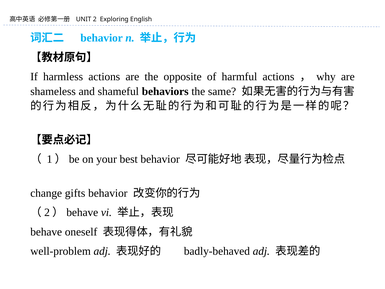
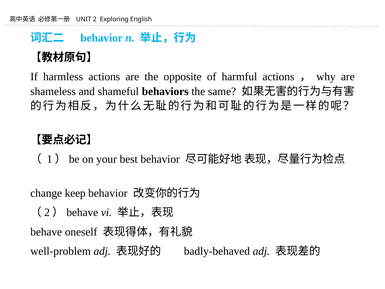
gifts: gifts -> keep (75, 193)
